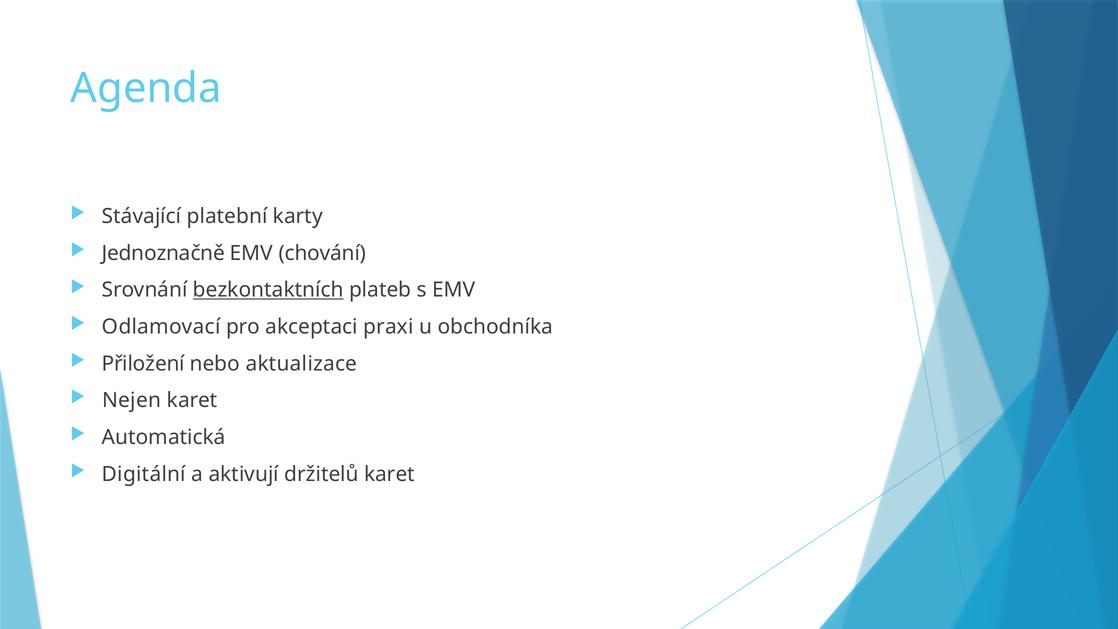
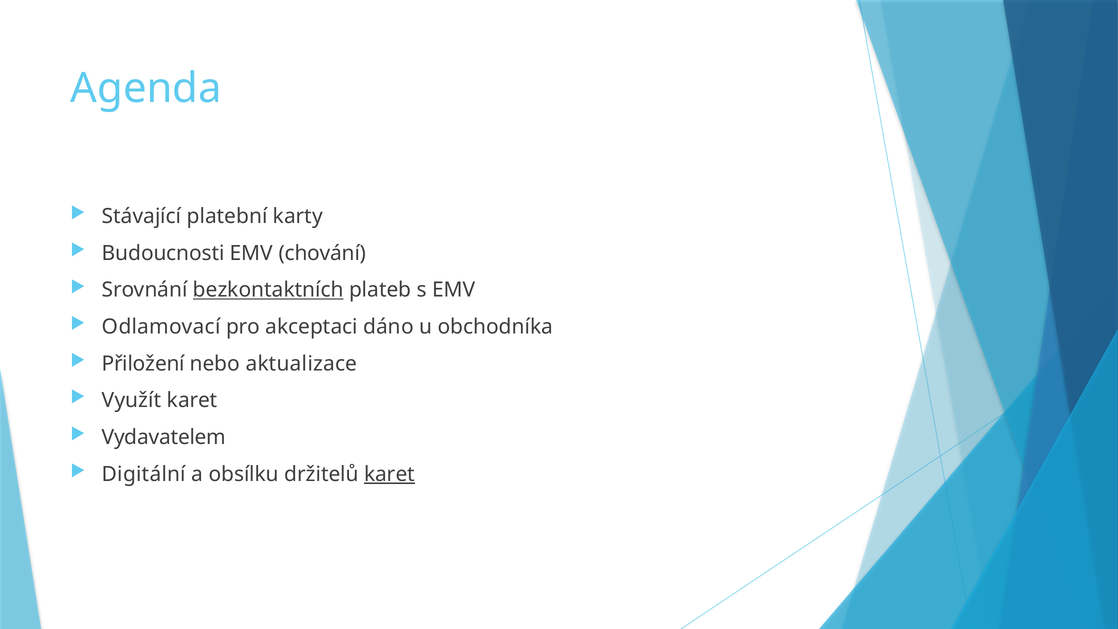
Jednoznačně: Jednoznačně -> Budoucnosti (163, 253)
praxi: praxi -> dáno (388, 327)
Nejen: Nejen -> Využít (132, 400)
Automatická: Automatická -> Vydavatelem (164, 437)
aktivují: aktivují -> obsílku (244, 474)
karet underline: none -> present (390, 474)
